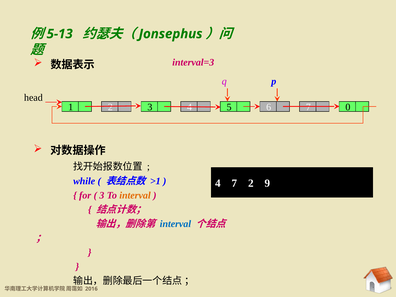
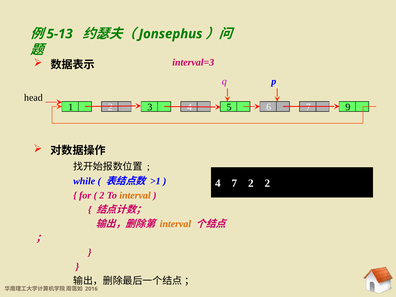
0: 0 -> 9 (348, 107)
2 9: 9 -> 2 (267, 183)
3: 3 -> 2 (102, 195)
interval colour: blue -> orange (175, 224)
